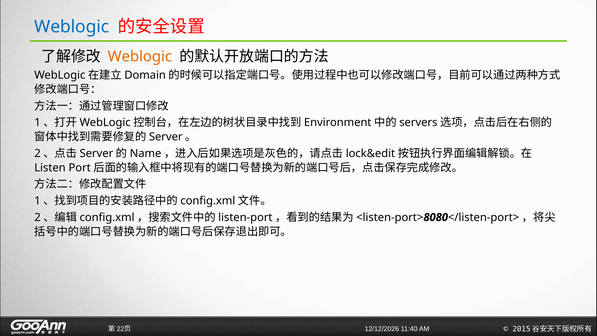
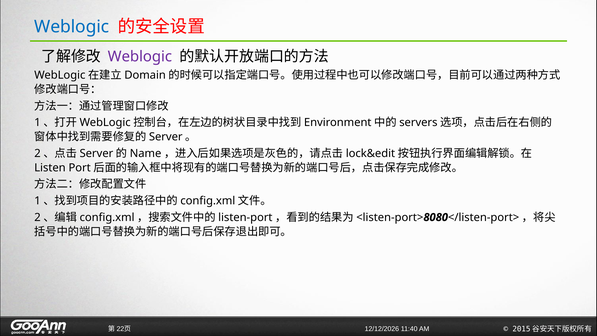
Weblogic colour: orange -> purple (140, 57)
